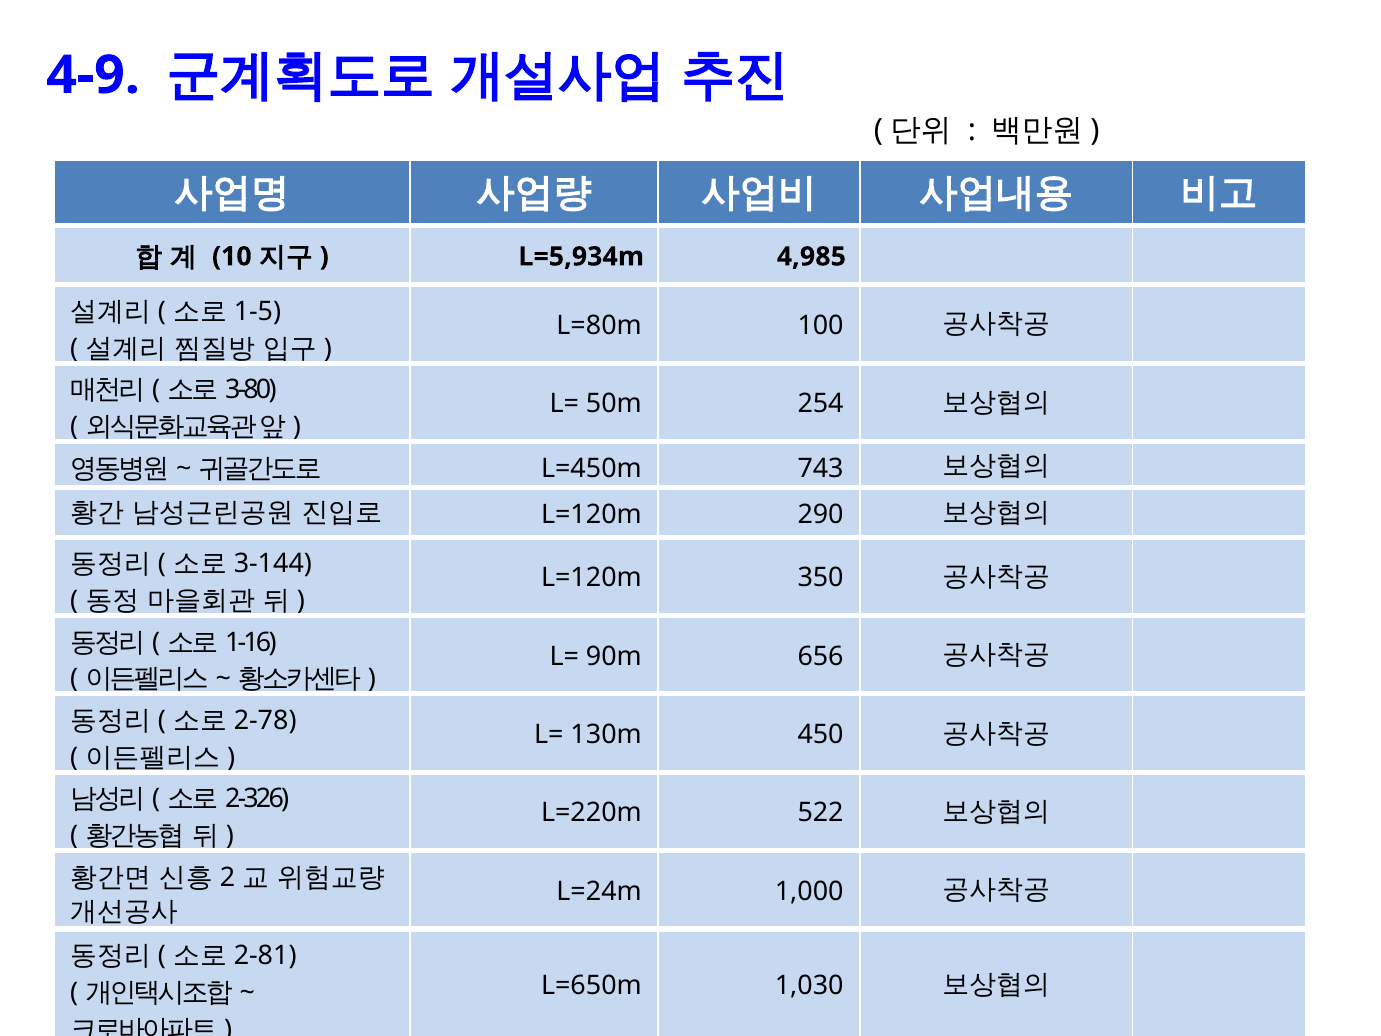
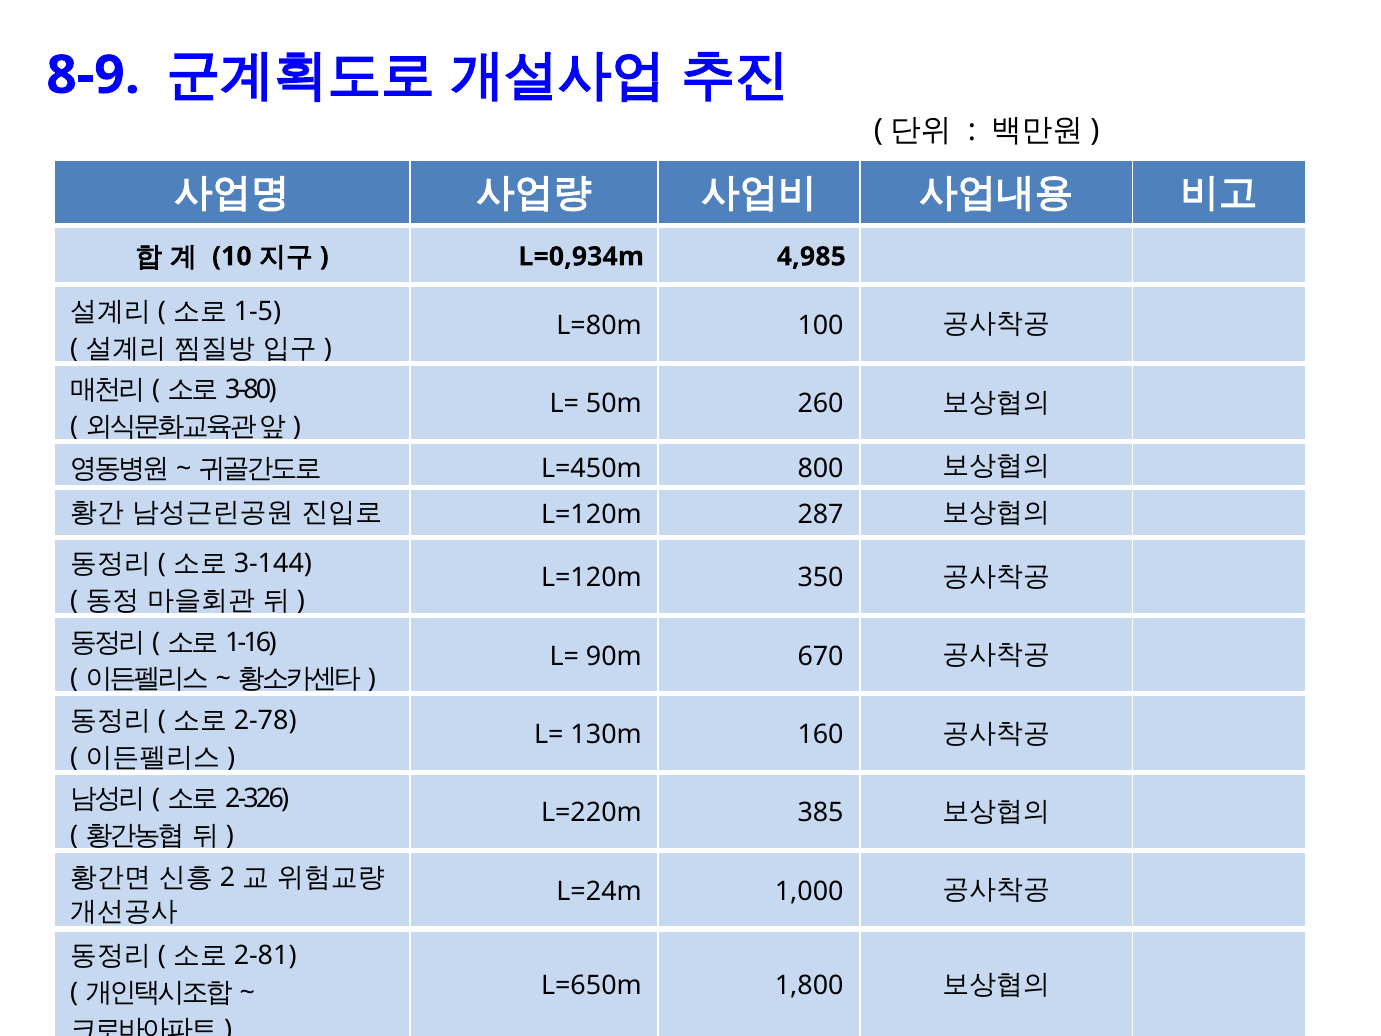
4-9: 4-9 -> 8-9 (93, 75)
L=5,934m: L=5,934m -> L=0,934m (581, 257)
254: 254 -> 260 (821, 404)
743: 743 -> 800 (821, 468)
290: 290 -> 287 (821, 514)
656: 656 -> 670 (821, 656)
450: 450 -> 160 (821, 734)
522: 522 -> 385 (821, 813)
1,030: 1,030 -> 1,800 (809, 986)
